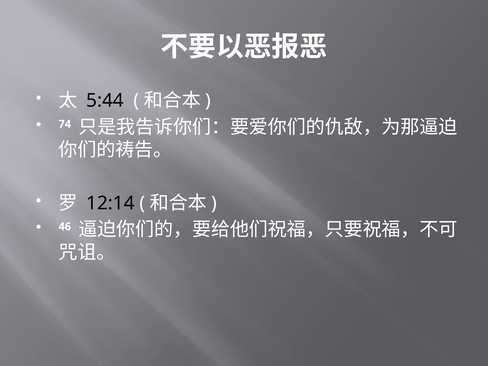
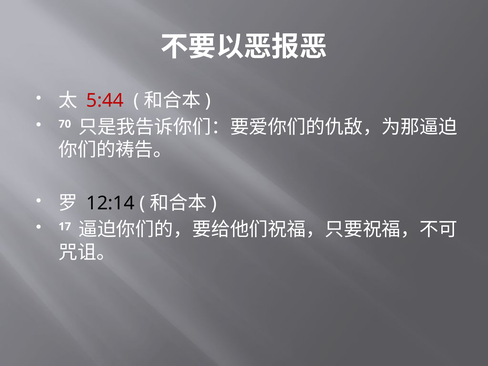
5:44 colour: black -> red (105, 101)
74: 74 -> 70 (65, 124)
46: 46 -> 17 (65, 227)
